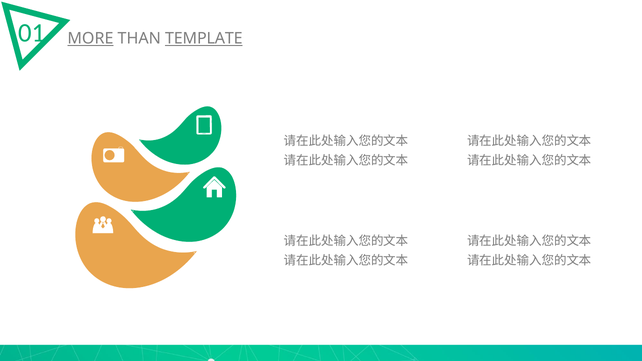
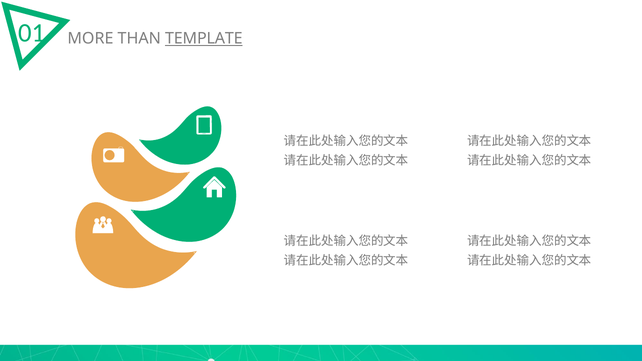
MORE underline: present -> none (90, 39)
